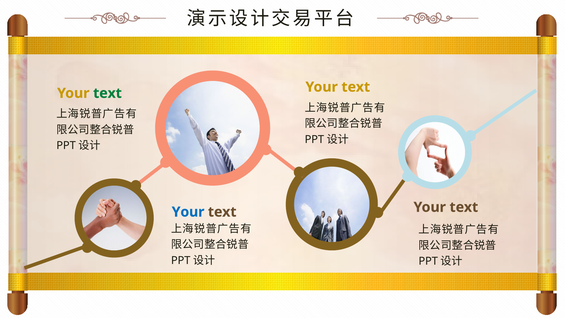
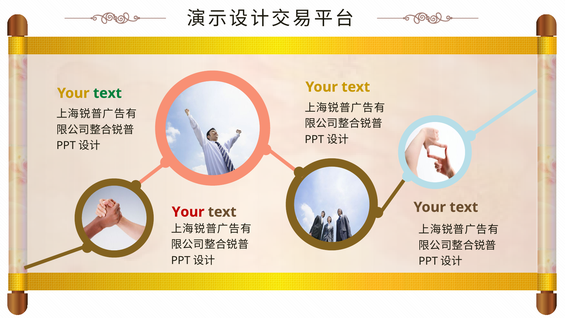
Your colour: blue -> red (188, 212)
